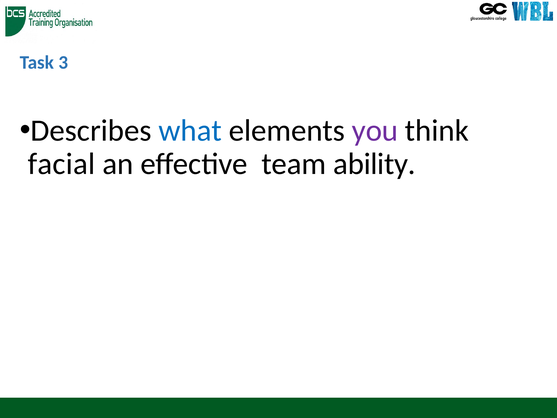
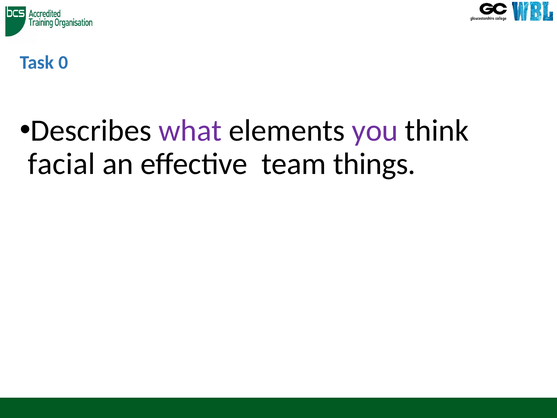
3: 3 -> 0 (63, 63)
what colour: blue -> purple (190, 130)
ability: ability -> things (374, 164)
